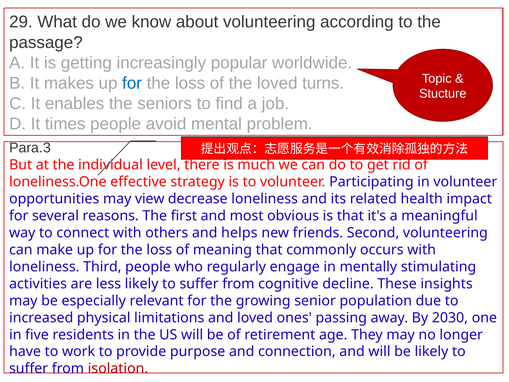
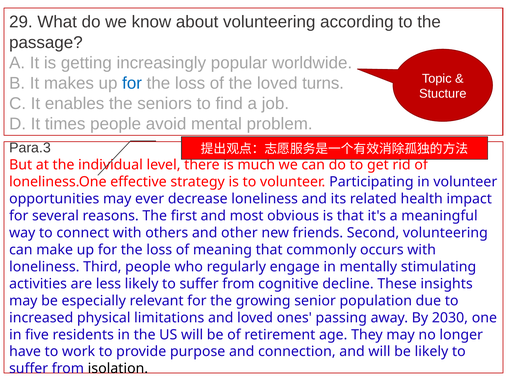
view: view -> ever (150, 199)
helps: helps -> other (239, 233)
isolation colour: red -> black (118, 368)
